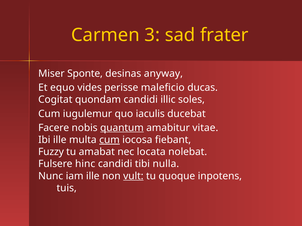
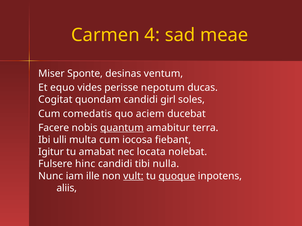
3: 3 -> 4 (152, 35)
frater: frater -> meae (224, 35)
anyway: anyway -> ventum (163, 74)
maleficio: maleficio -> nepotum (163, 88)
illic: illic -> girl (168, 100)
iugulemur: iugulemur -> comedatis (87, 114)
iaculis: iaculis -> aciem (150, 114)
vitae: vitae -> terra (205, 128)
Ibi ille: ille -> ulli (60, 140)
cum underline: present -> none (109, 140)
Fuzzy: Fuzzy -> Igitur (51, 152)
quoque underline: none -> present (177, 176)
tuis: tuis -> aliis (67, 188)
